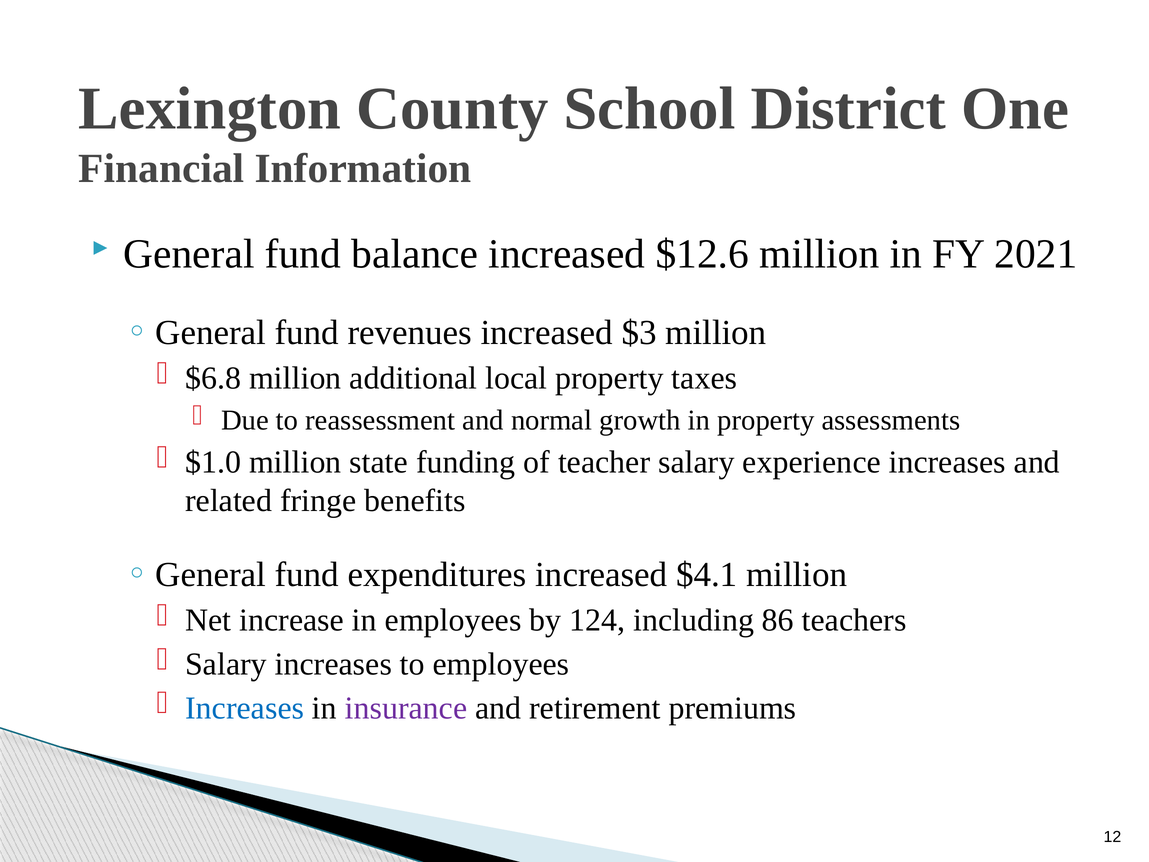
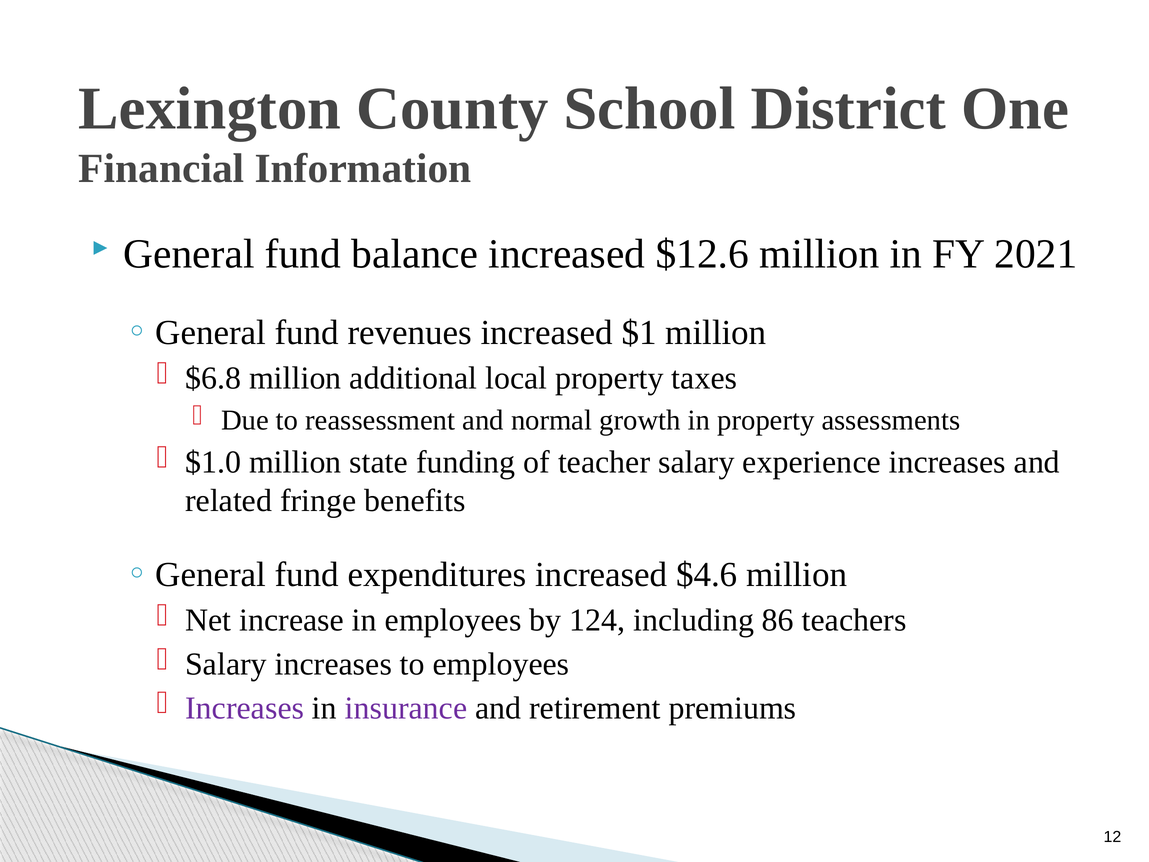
$3: $3 -> $1 (639, 333)
$4.1: $4.1 -> $4.6 (707, 575)
Increases colour: blue -> purple (245, 708)
